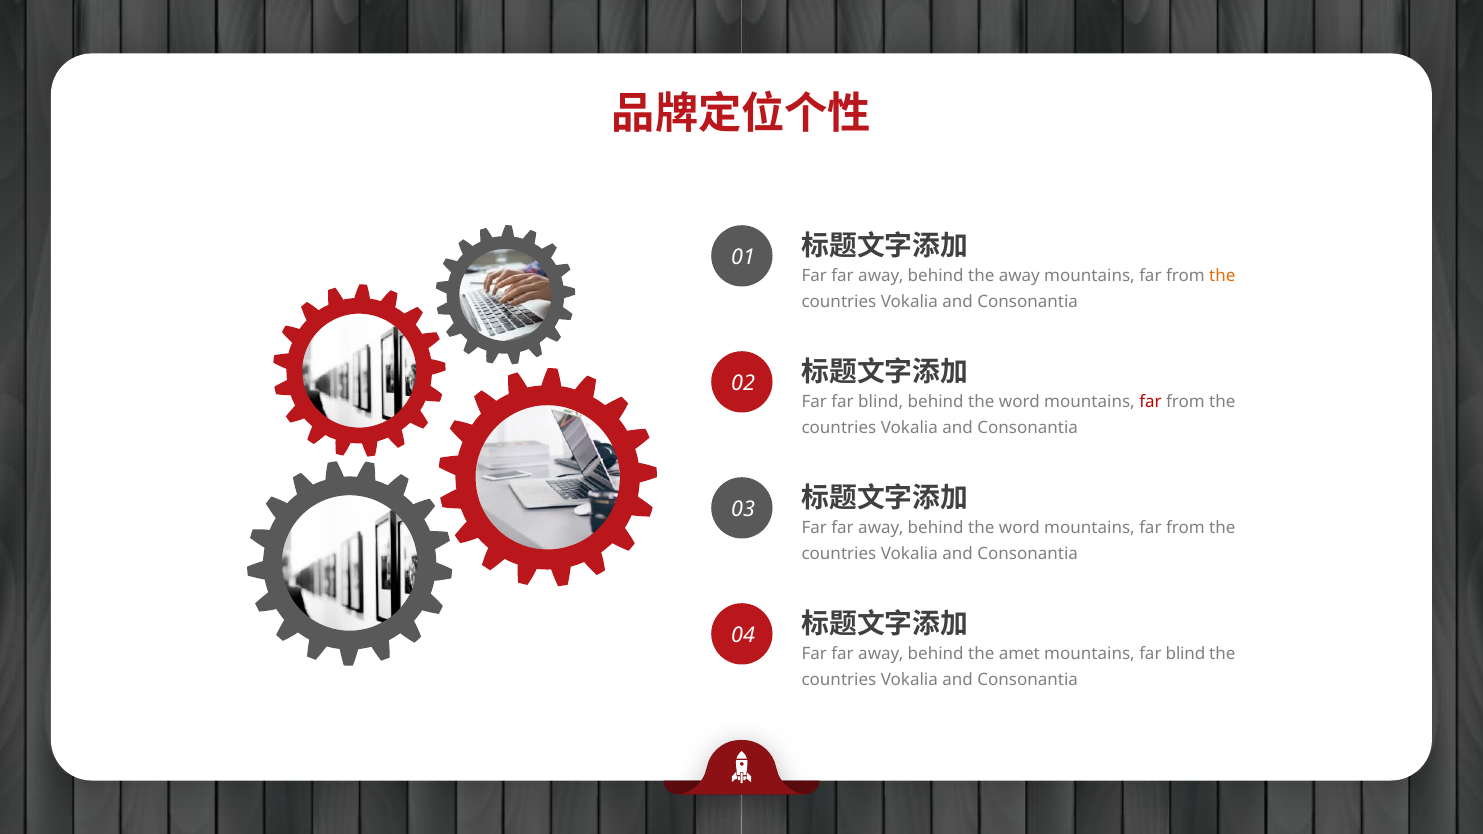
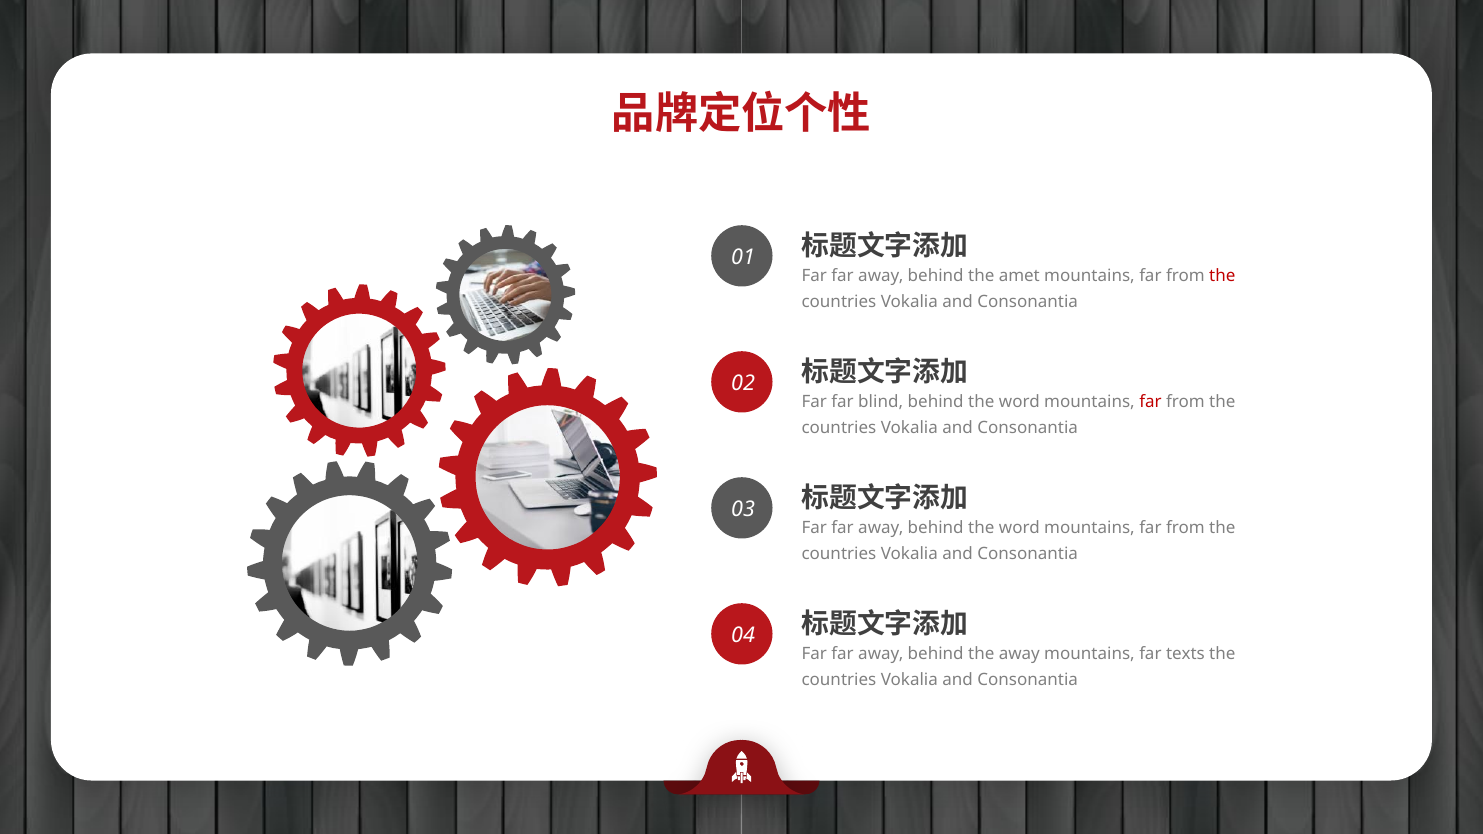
the away: away -> amet (1019, 276)
the colour: orange -> red (1222, 276)
the amet: amet -> away (1019, 654)
mountains far blind: blind -> texts (1185, 654)
